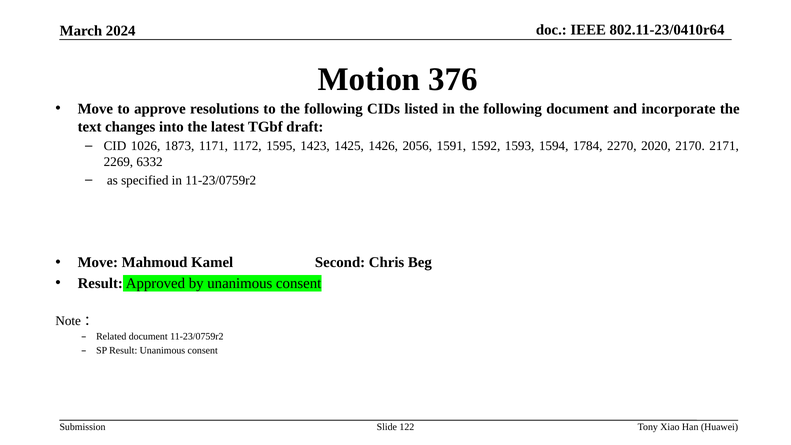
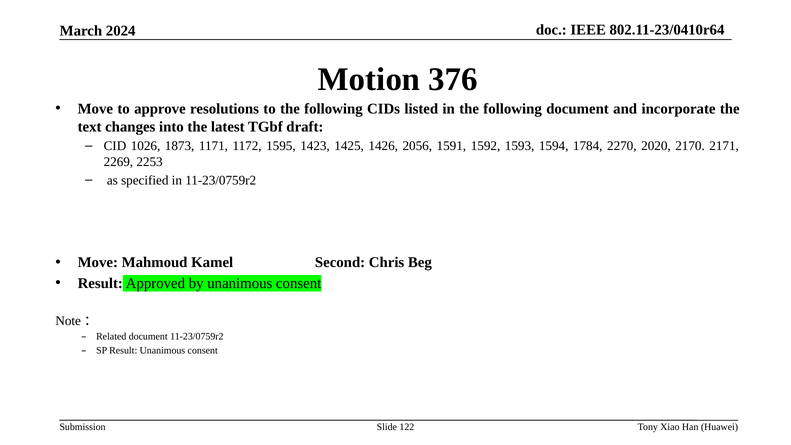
6332: 6332 -> 2253 (150, 162)
